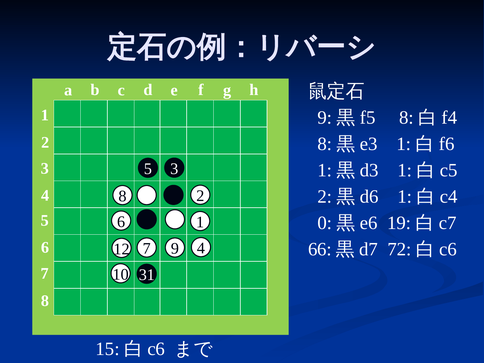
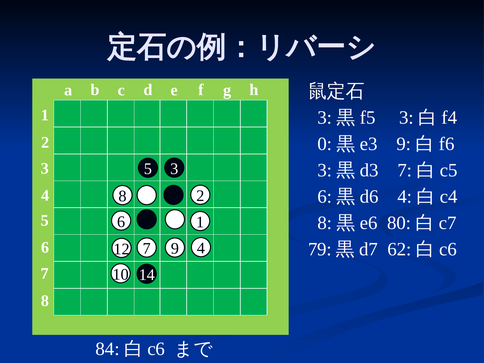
9: 9 -> 3 (325, 117)
8: 8 -> 3 (406, 117)
8: 8 -> 0 (325, 144)
1: 1 -> 9 (404, 144)
1: 1 -> 3 (325, 170)
1: 1 -> 7 (405, 170)
2: 2 -> 6 (325, 197)
1: 1 -> 4 (405, 197)
0: 0 -> 8 (325, 223)
19: 19 -> 80 (399, 223)
66: 66 -> 79 (320, 249)
72: 72 -> 62 (399, 249)
31: 31 -> 14 (147, 275)
15: 15 -> 84 (108, 349)
